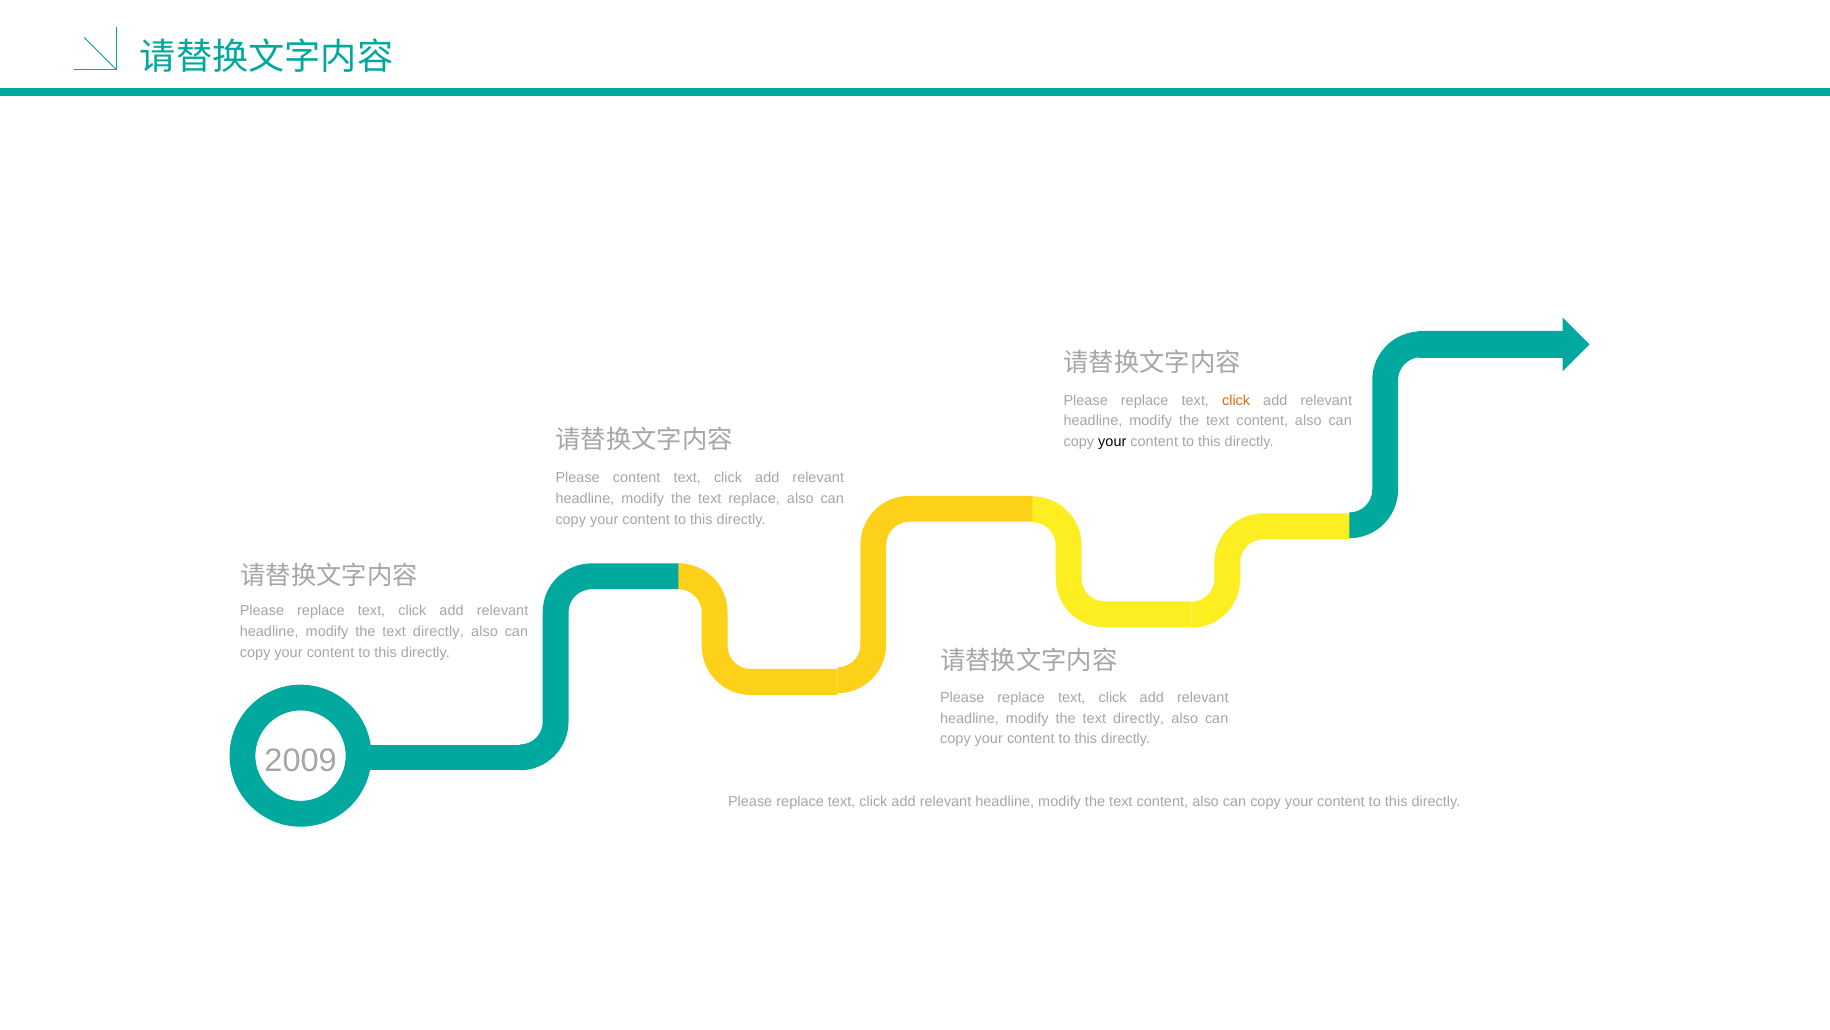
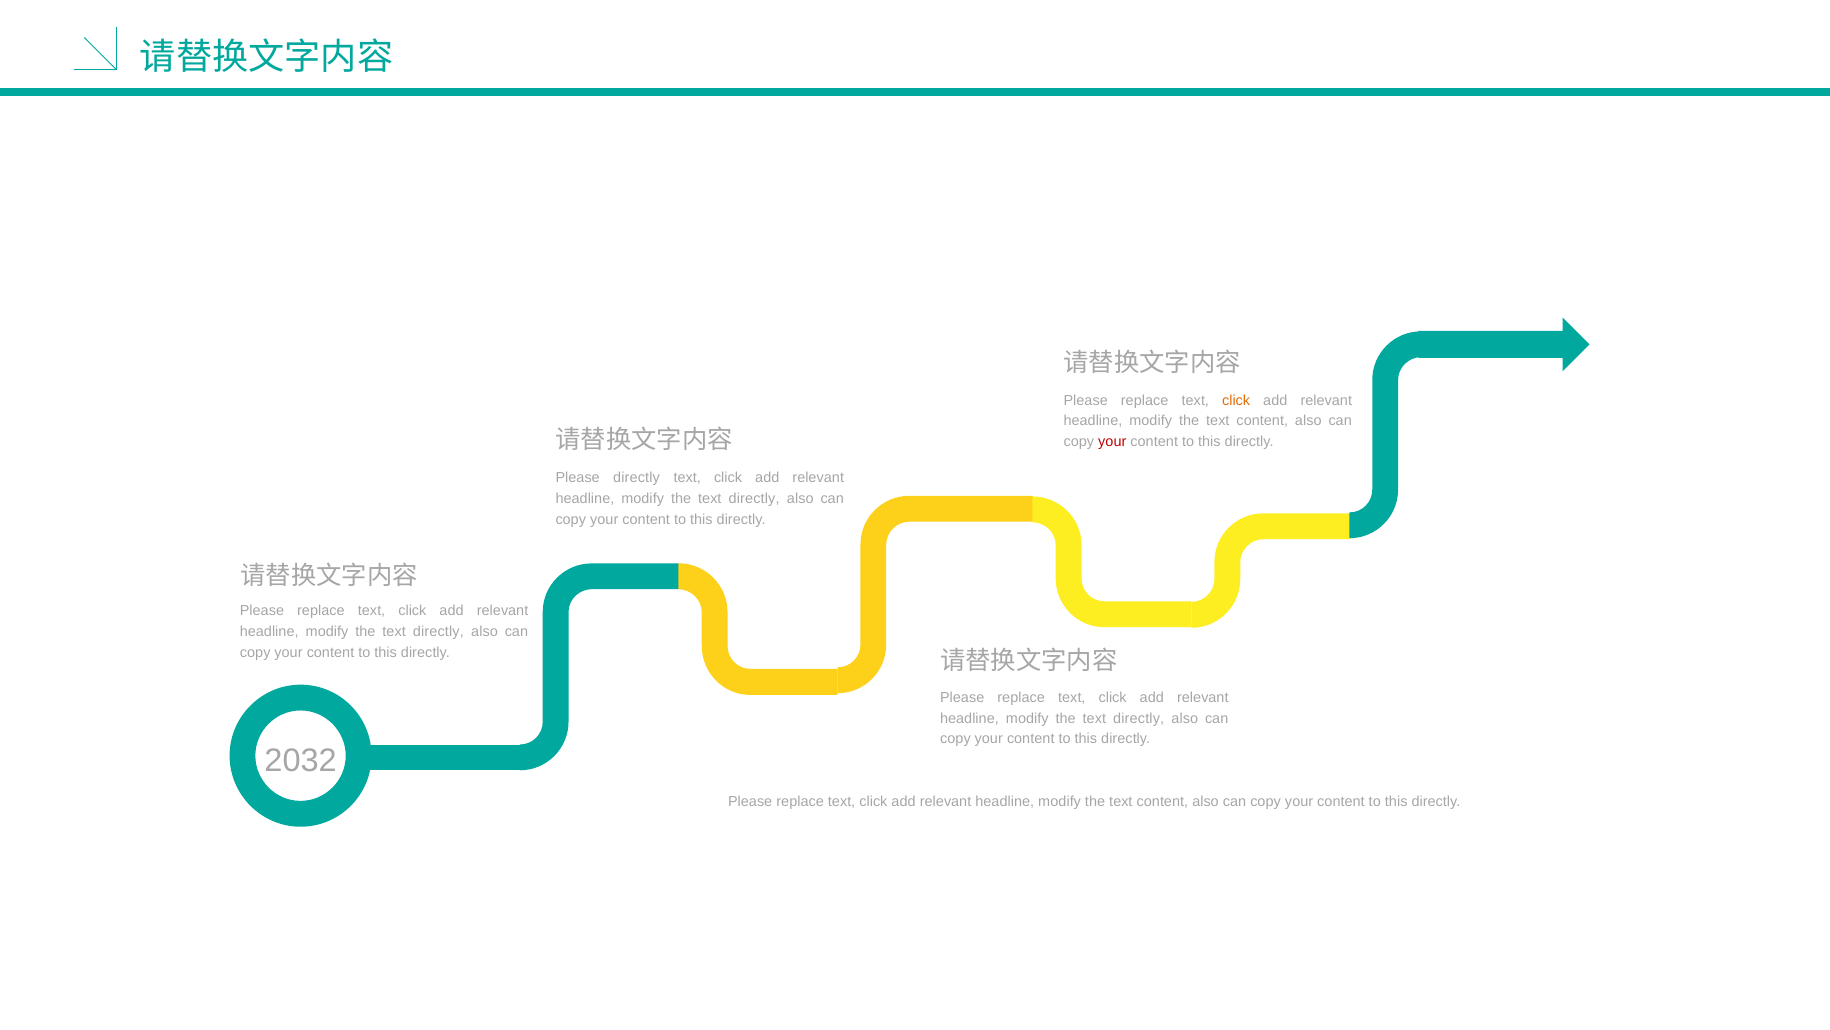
your colour: black -> red (1112, 441)
Please content: content -> directly (637, 478)
replace: replace -> directly (754, 498)
2009: 2009 -> 2032 (301, 760)
